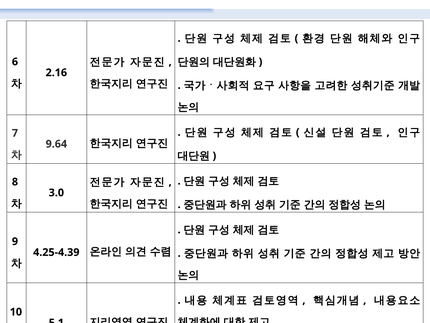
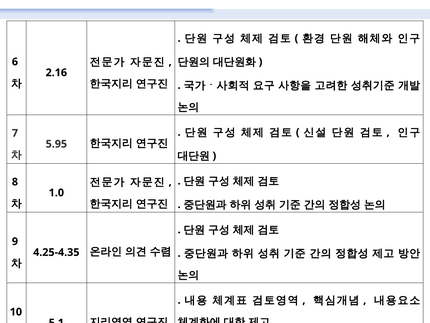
9.64: 9.64 -> 5.95 (56, 144)
3.0: 3.0 -> 1.0 (56, 192)
4.25-4.39: 4.25-4.39 -> 4.25-4.35 (56, 252)
